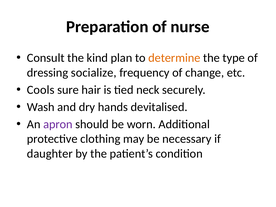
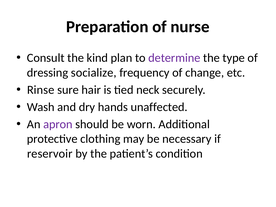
determine colour: orange -> purple (174, 58)
Cools: Cools -> Rinse (41, 90)
devitalised: devitalised -> unaffected (159, 107)
daughter: daughter -> reservoir (50, 154)
